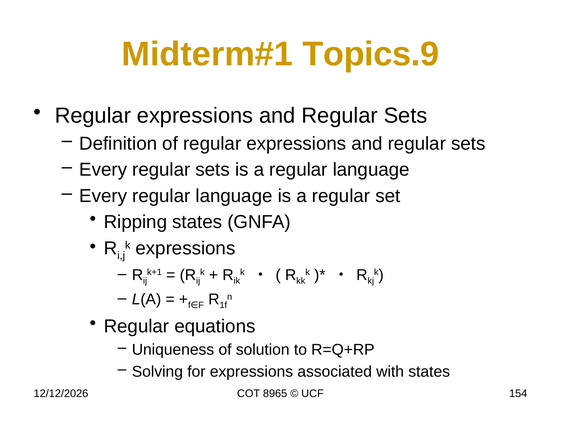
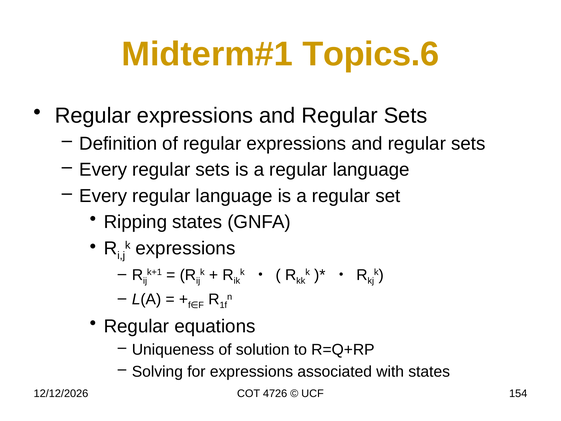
Topics.9: Topics.9 -> Topics.6 (371, 54)
8965: 8965 -> 4726 (275, 393)
